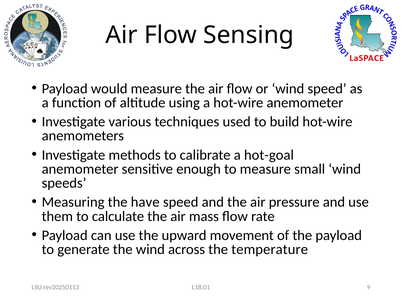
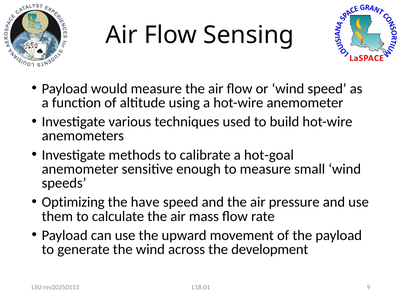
Measuring: Measuring -> Optimizing (73, 203)
temperature: temperature -> development (270, 250)
